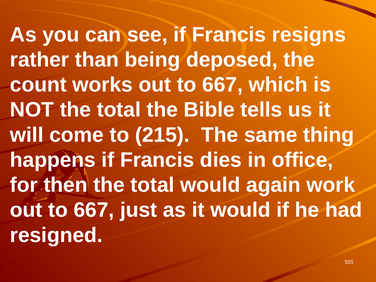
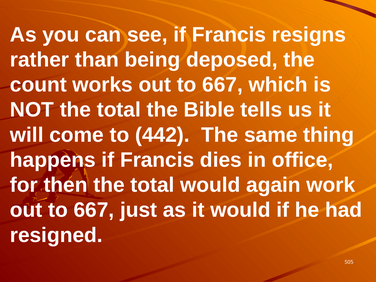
215: 215 -> 442 (162, 135)
